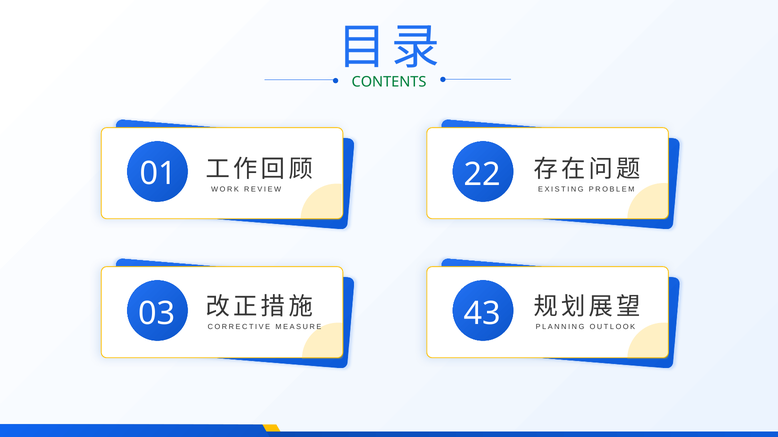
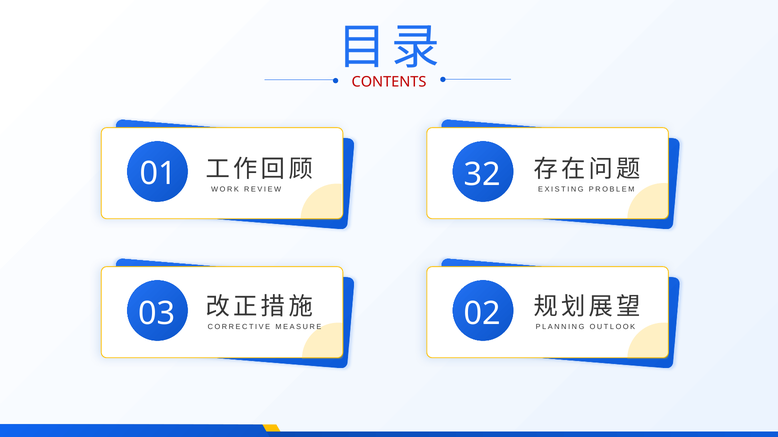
CONTENTS colour: green -> red (389, 82)
22: 22 -> 32 (482, 175)
43: 43 -> 02 (482, 314)
